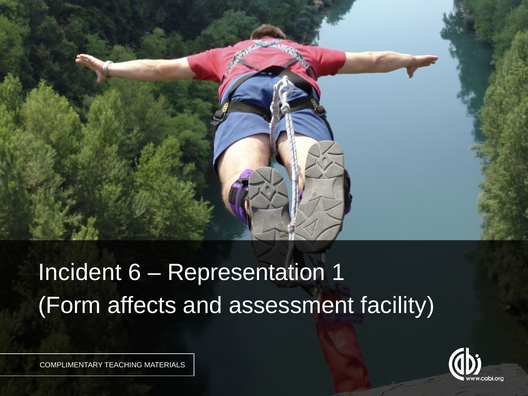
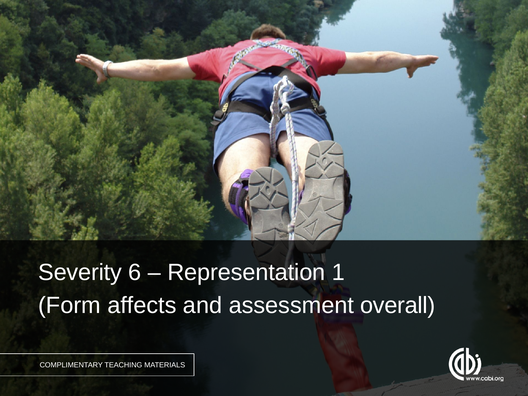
Incident: Incident -> Severity (80, 273)
facility: facility -> overall (398, 305)
